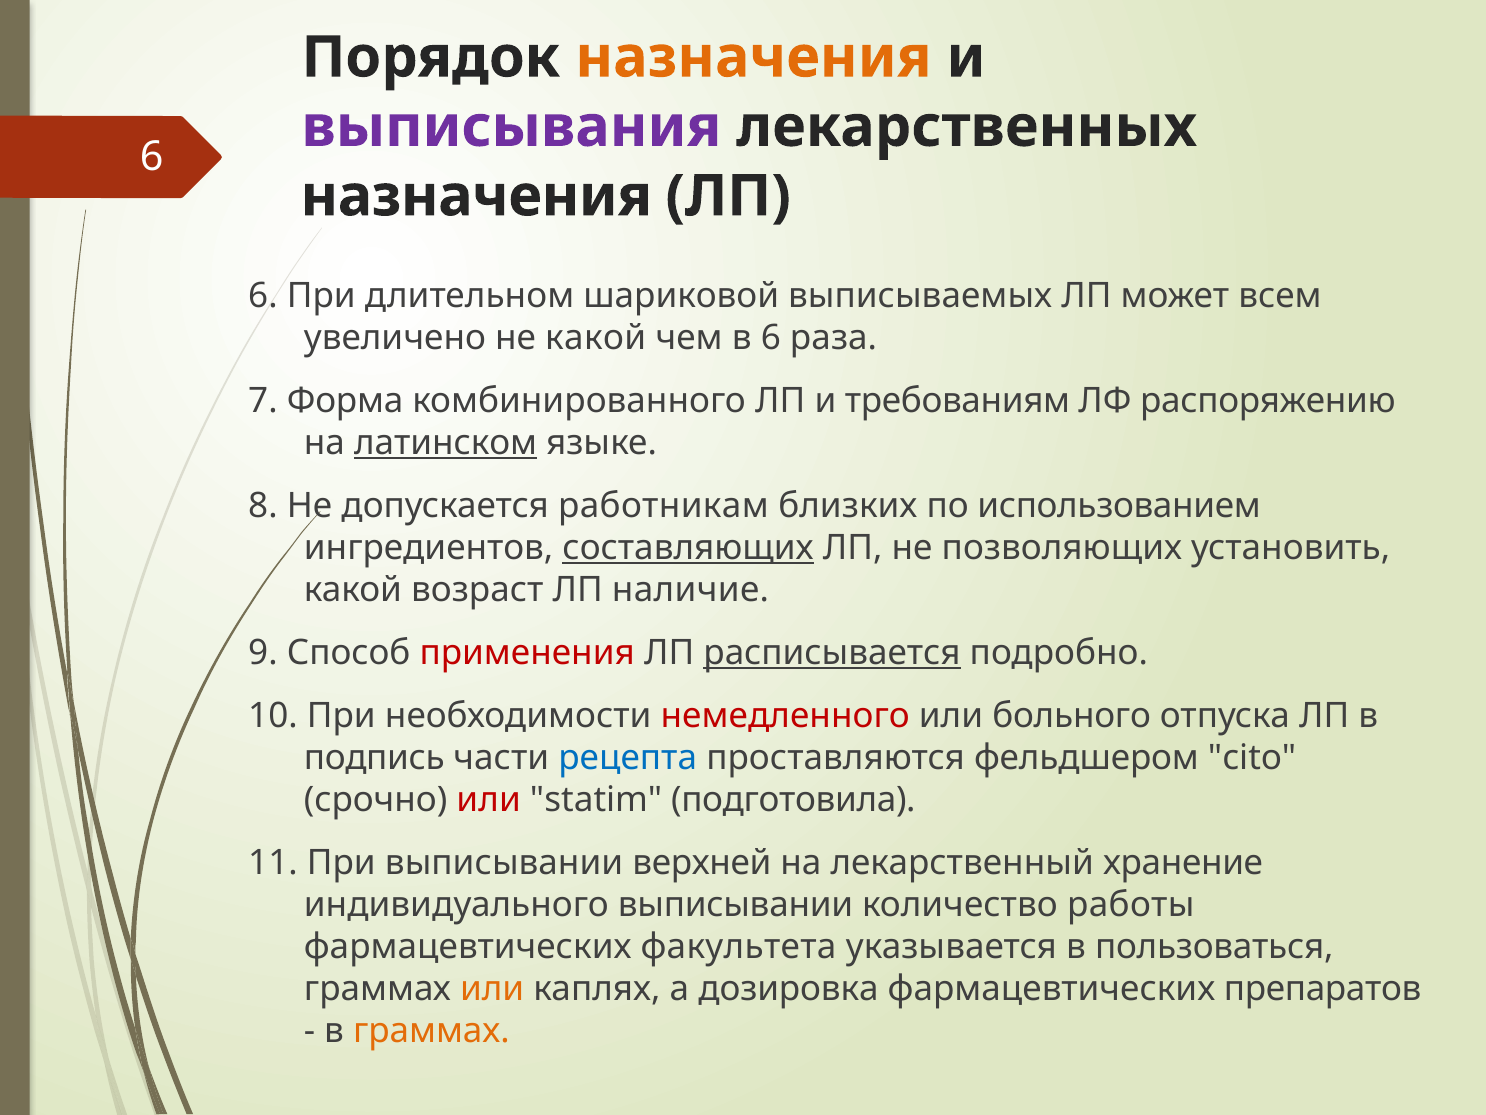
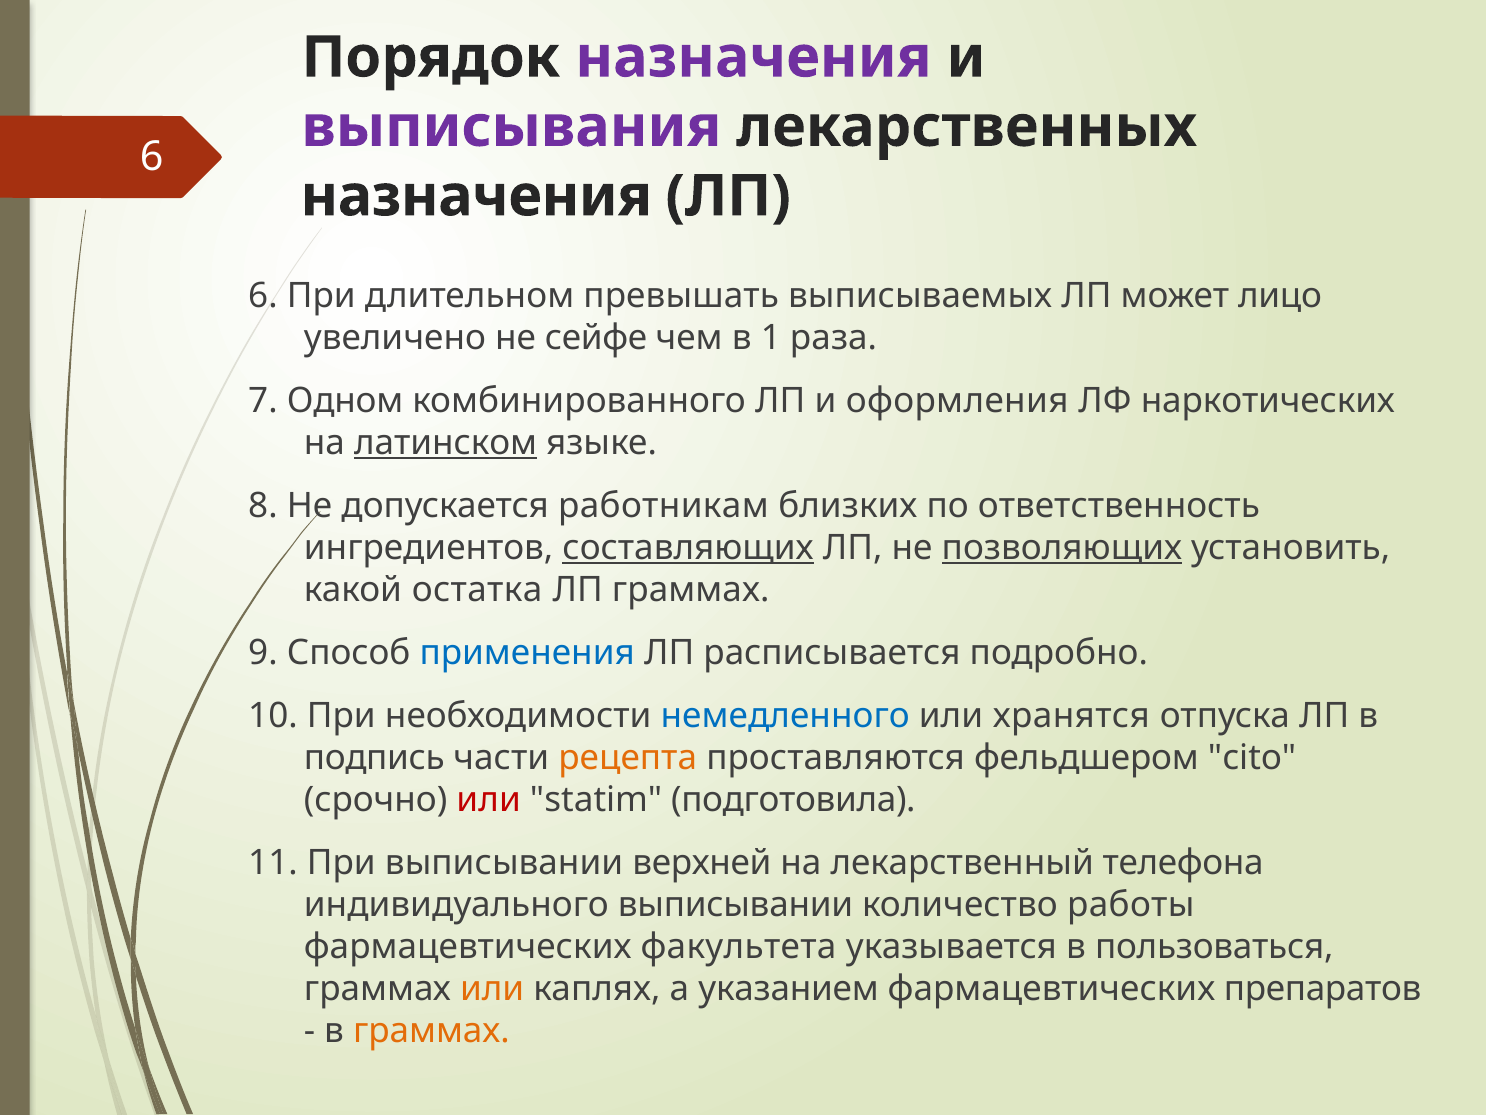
назначения colour: orange -> purple (753, 57)
шариковой: шариковой -> превышать (681, 296)
всем: всем -> лицо (1280, 296)
не какой: какой -> сейфе (596, 338)
в 6: 6 -> 1 (771, 338)
Форма: Форма -> Одном (345, 401)
требованиям: требованиям -> оформления (957, 401)
распоряжению: распоряжению -> наркотических (1268, 401)
использованием: использованием -> ответственность (1119, 505)
позволяющих underline: none -> present (1062, 548)
возраст: возраст -> остатка (477, 590)
ЛП наличие: наличие -> граммах (691, 590)
применения colour: red -> blue (527, 652)
расписывается underline: present -> none (832, 652)
немедленного colour: red -> blue (785, 715)
больного: больного -> хранятся (1071, 715)
рецепта colour: blue -> orange (628, 757)
хранение: хранение -> телефона (1183, 862)
дозировка: дозировка -> указанием (789, 989)
